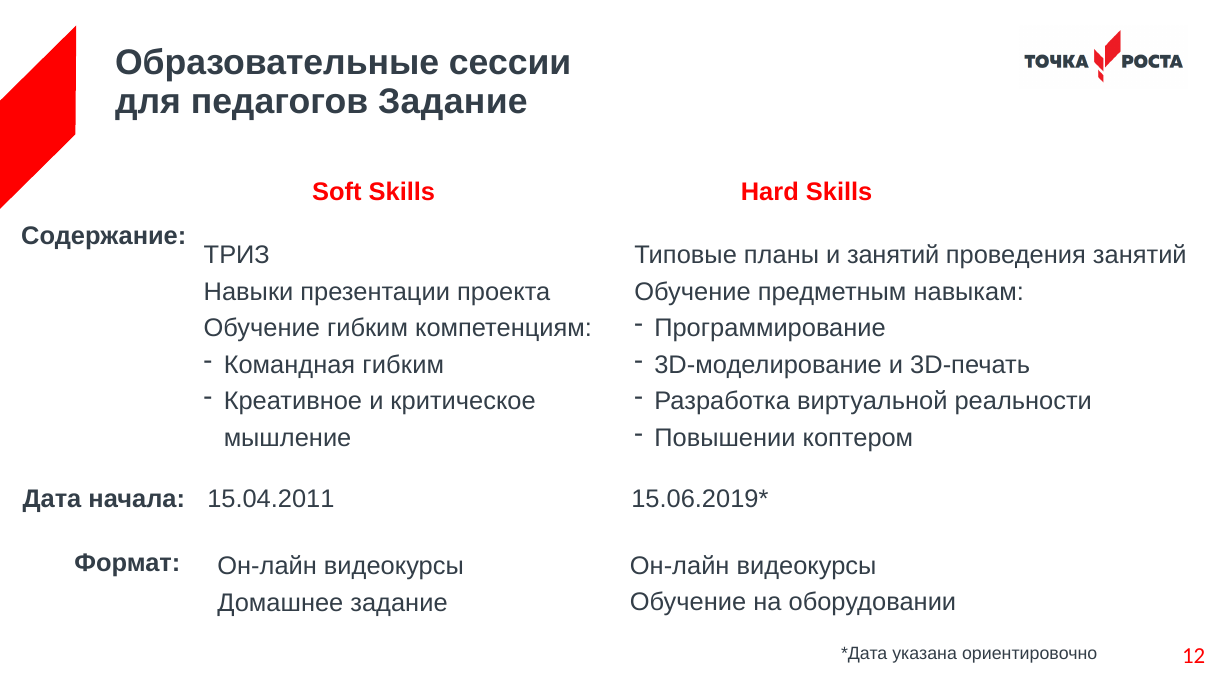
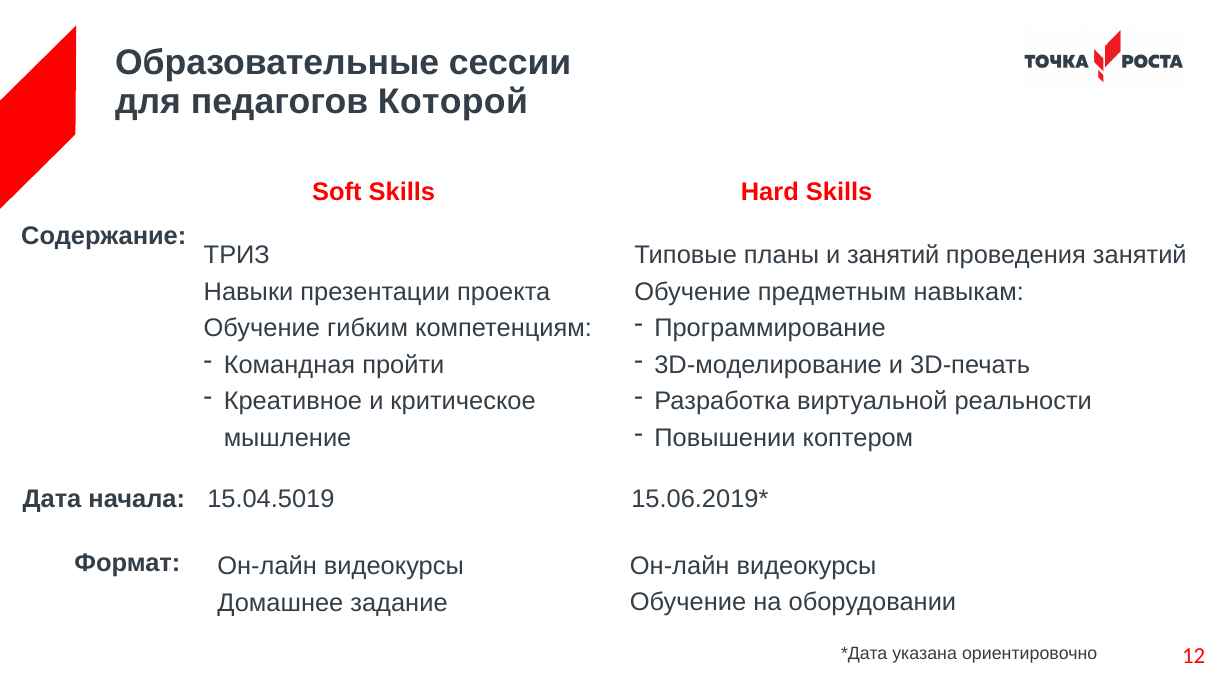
педагогов Задание: Задание -> Которой (453, 101)
Командная гибким: гибким -> пройти (403, 365)
15.04.2011: 15.04.2011 -> 15.04.5019 (271, 499)
